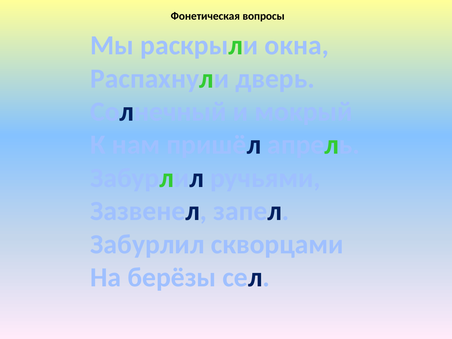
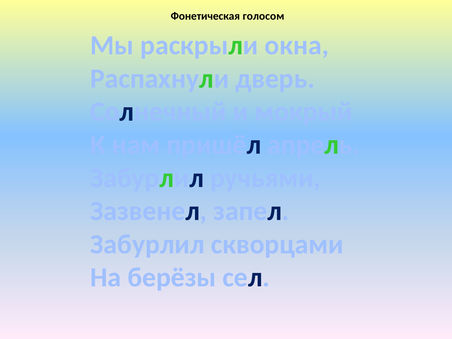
вопросы: вопросы -> голосом (264, 16)
